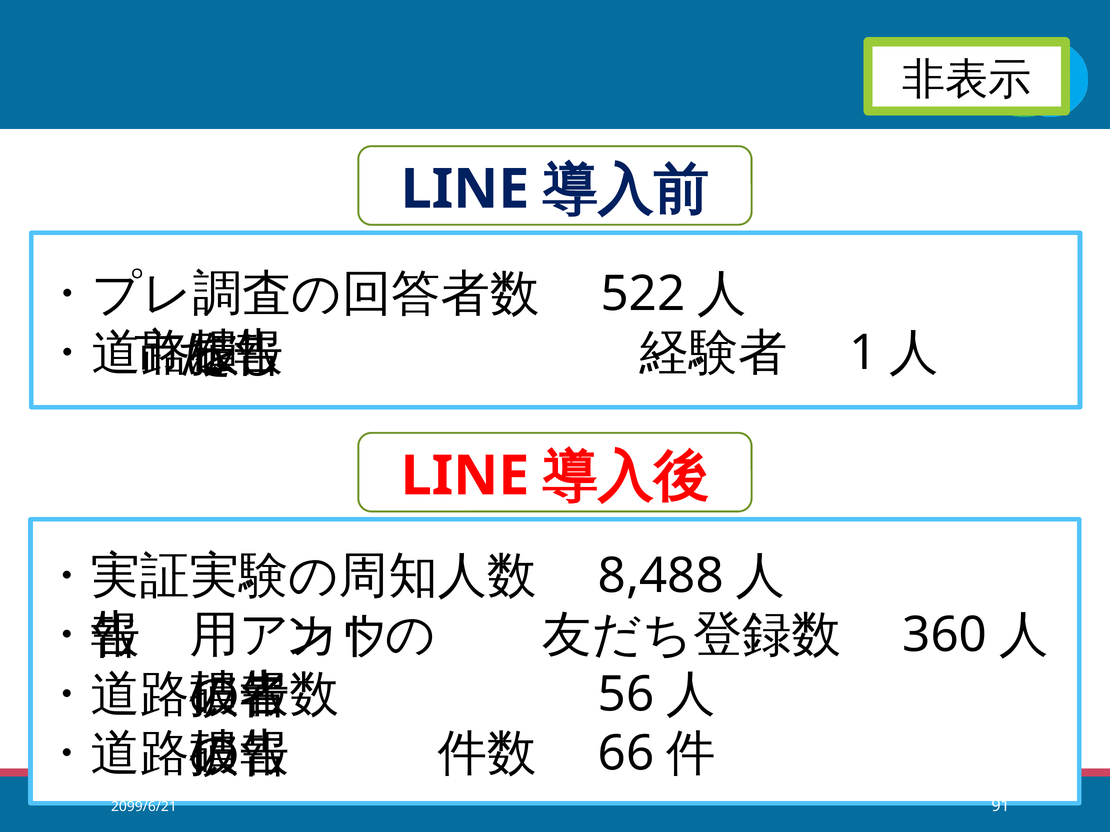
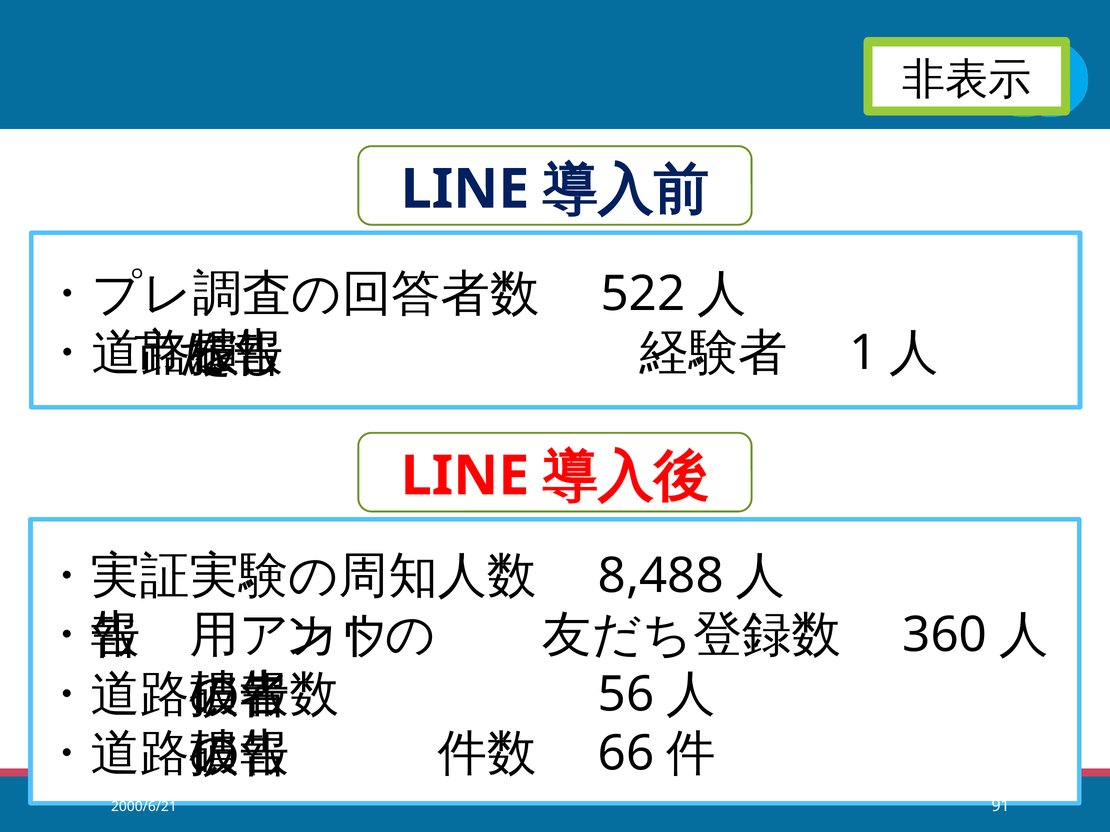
2099/6/21: 2099/6/21 -> 2000/6/21 (144, 807)
